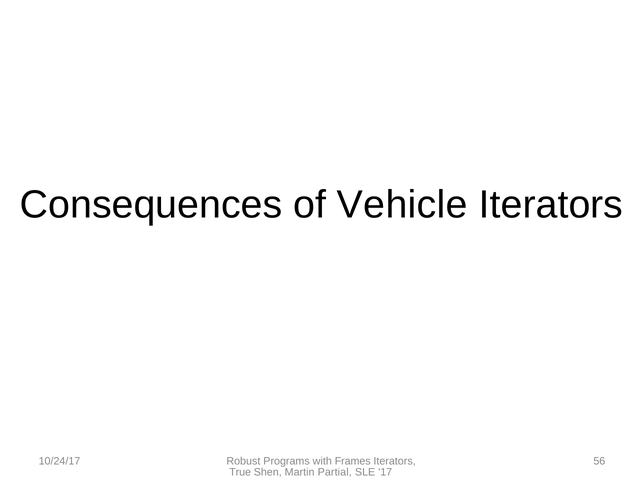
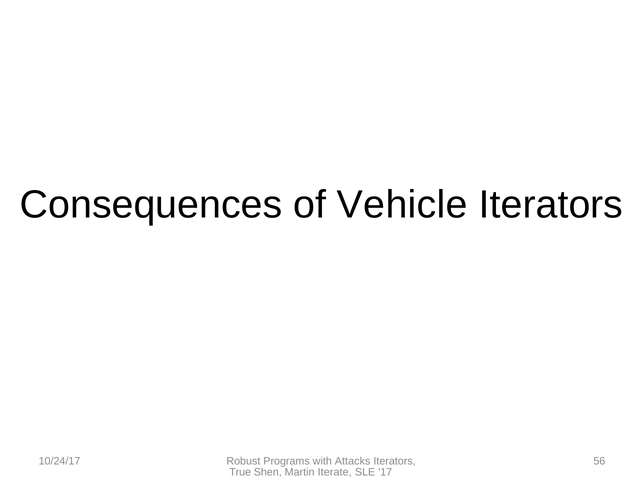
Frames: Frames -> Attacks (353, 461)
Partial: Partial -> Iterate (335, 472)
